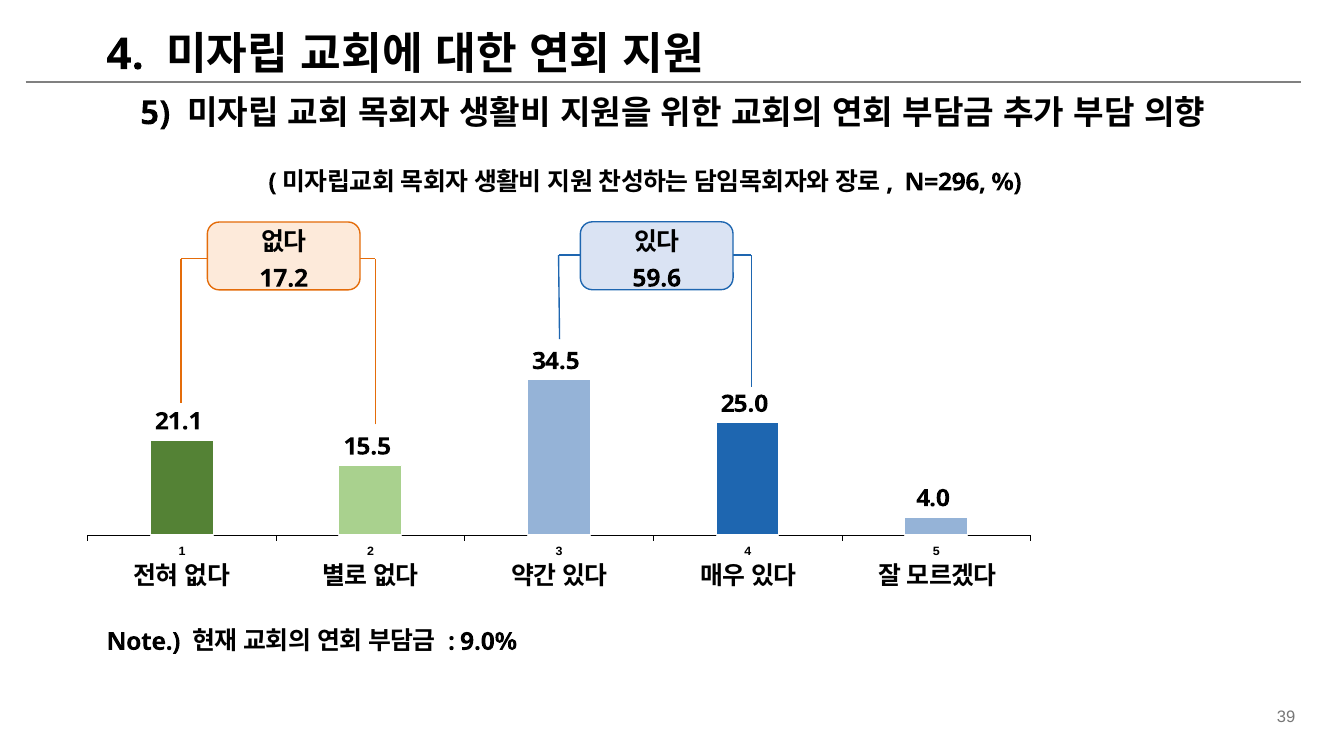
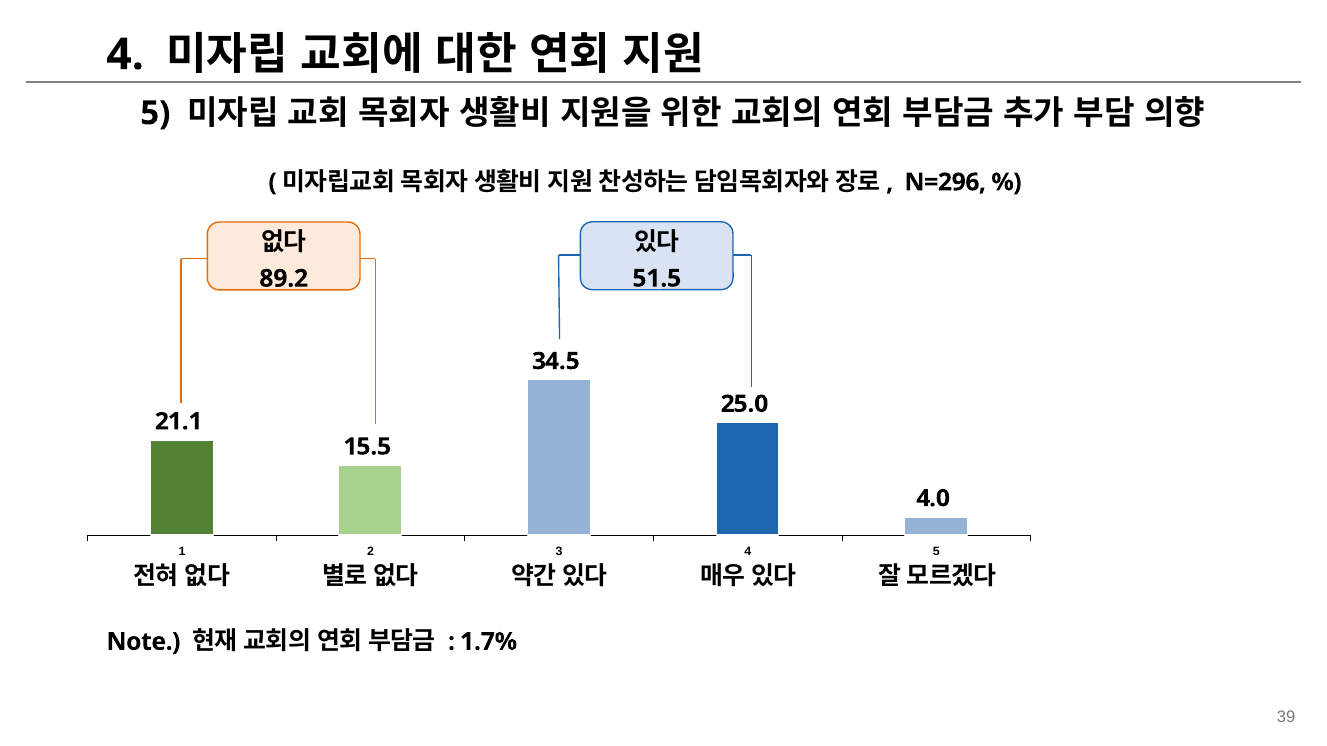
59.6: 59.6 -> 51.5 (657, 278)
17.2: 17.2 -> 89.2 (284, 279)
9.0%: 9.0% -> 1.7% (489, 642)
